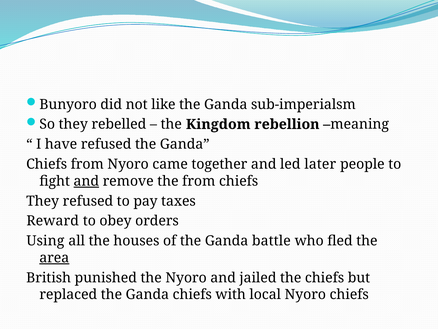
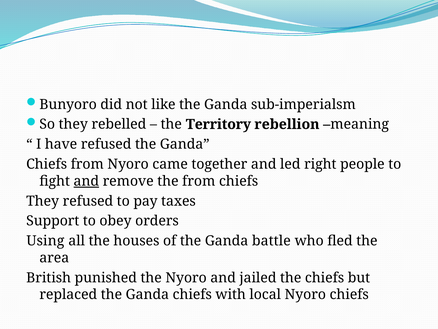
Kingdom: Kingdom -> Territory (218, 124)
later: later -> right (320, 164)
Reward: Reward -> Support (53, 221)
area underline: present -> none (54, 257)
